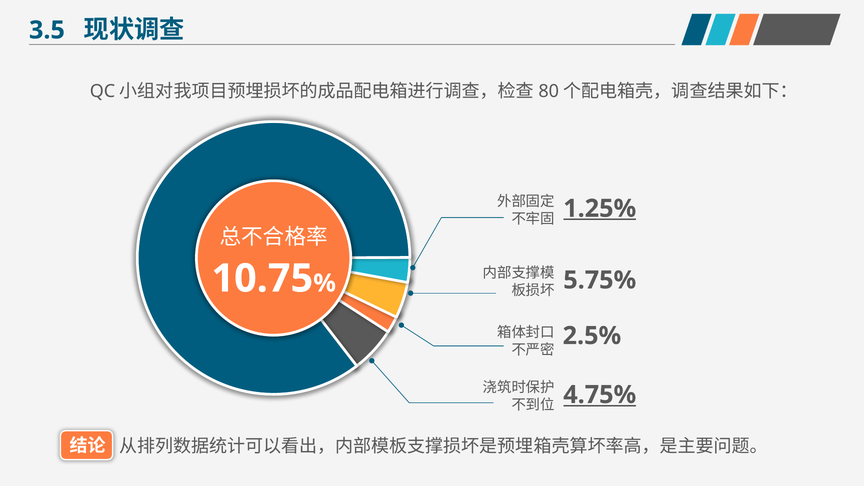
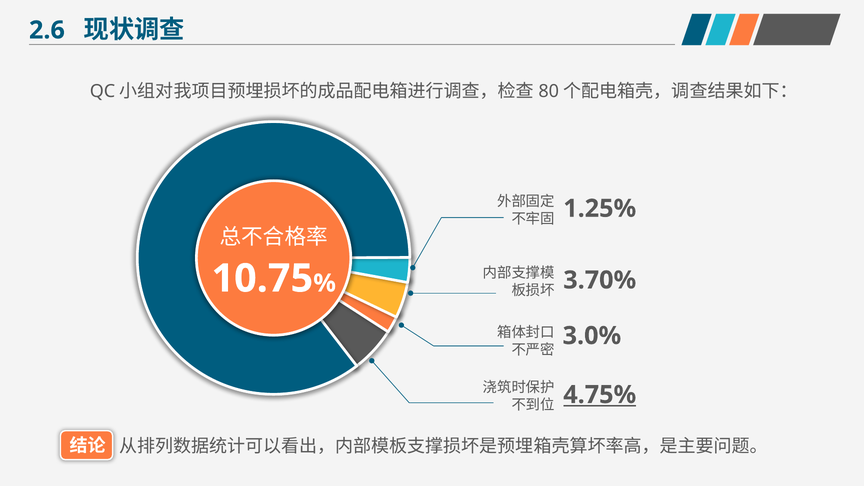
3.5: 3.5 -> 2.6 (47, 30)
1.25% underline: present -> none (600, 208)
5.75%: 5.75% -> 3.70% (600, 280)
2.5%: 2.5% -> 3.0% (592, 336)
